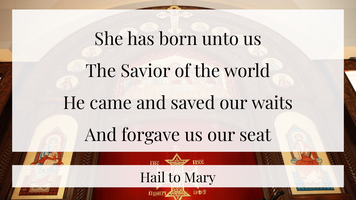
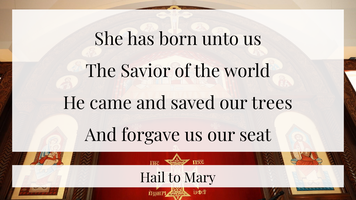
waits: waits -> trees (272, 103)
